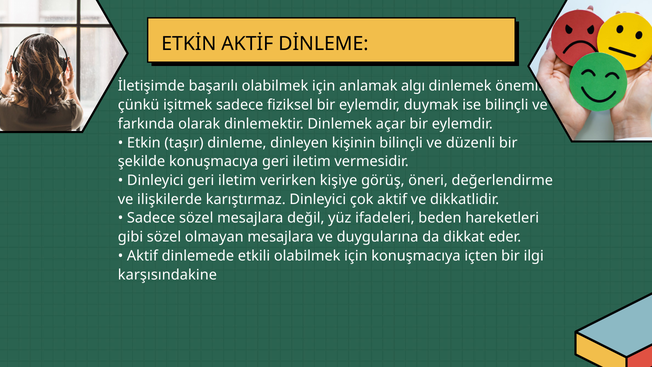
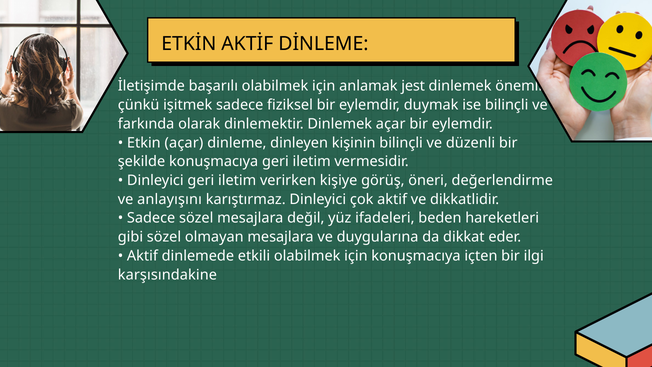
algı: algı -> jest (413, 86)
Etkin taşır: taşır -> açar (184, 143)
ilişkilerde: ilişkilerde -> anlayışını (170, 199)
